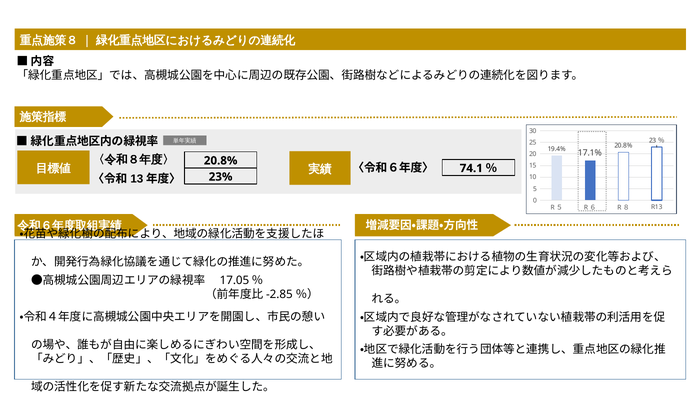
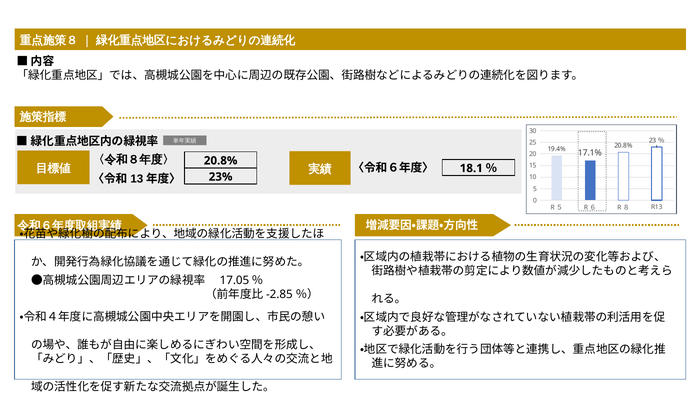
74.1: 74.1 -> 18.1 (471, 168)
